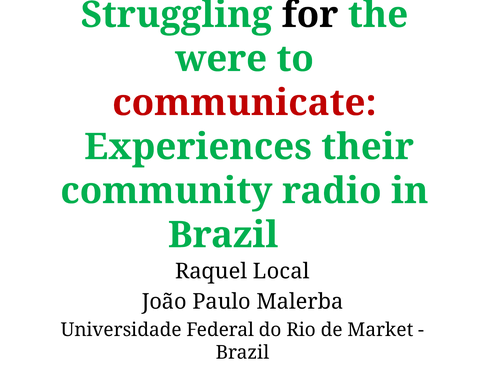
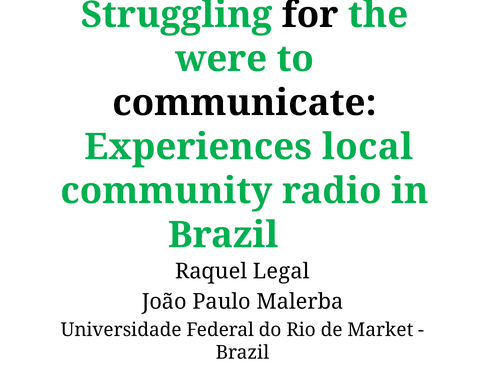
communicate colour: red -> black (244, 103)
their: their -> local (367, 147)
Local: Local -> Legal (281, 271)
